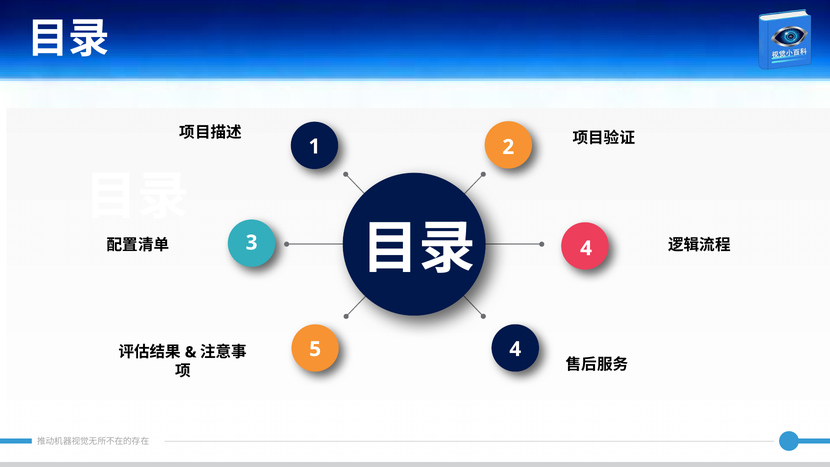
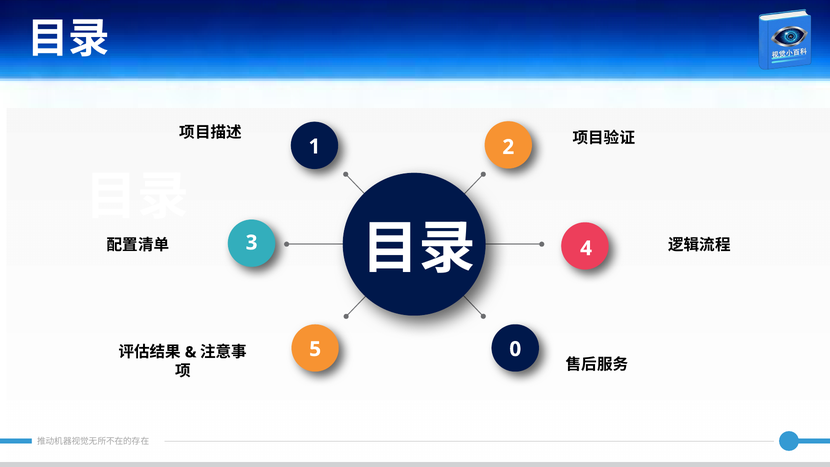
5 4: 4 -> 0 (515, 349)
